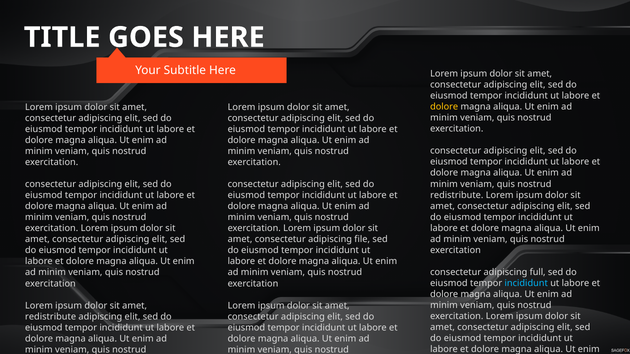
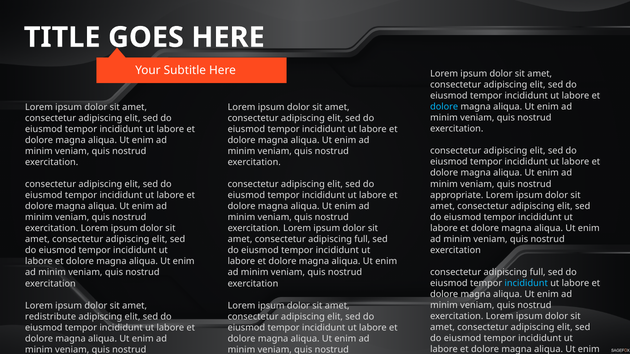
dolore colour: yellow -> light blue (444, 107)
redistribute: redistribute -> appropriate (457, 195)
amet consectetur adipiscing file: file -> full (362, 240)
